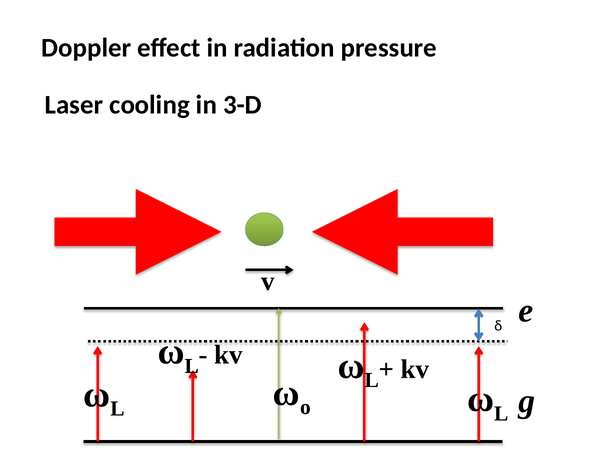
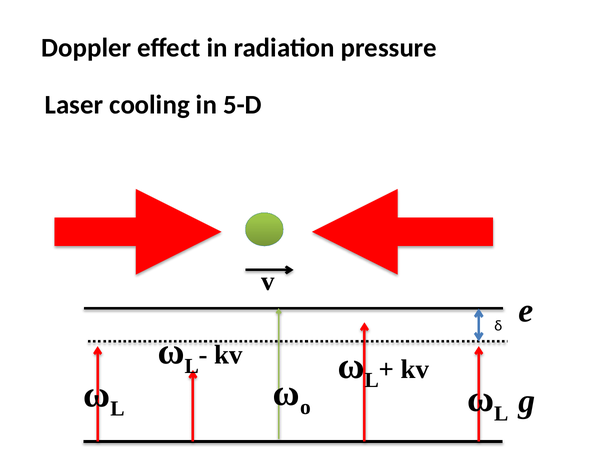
3-D: 3-D -> 5-D (242, 105)
